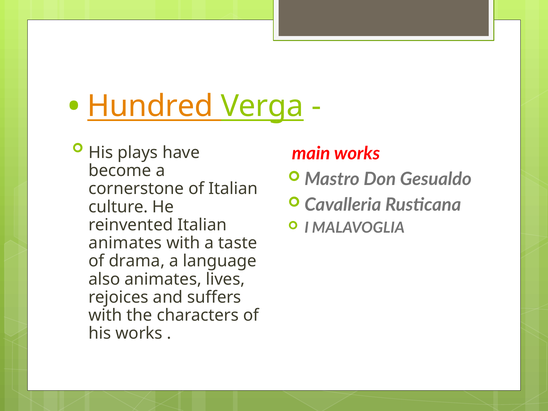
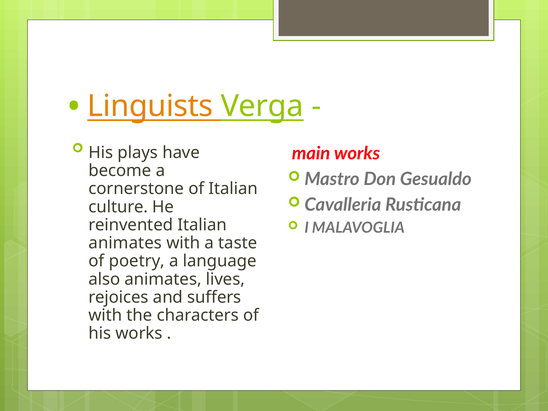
Hundred: Hundred -> Linguists (150, 106)
drama: drama -> poetry (137, 261)
